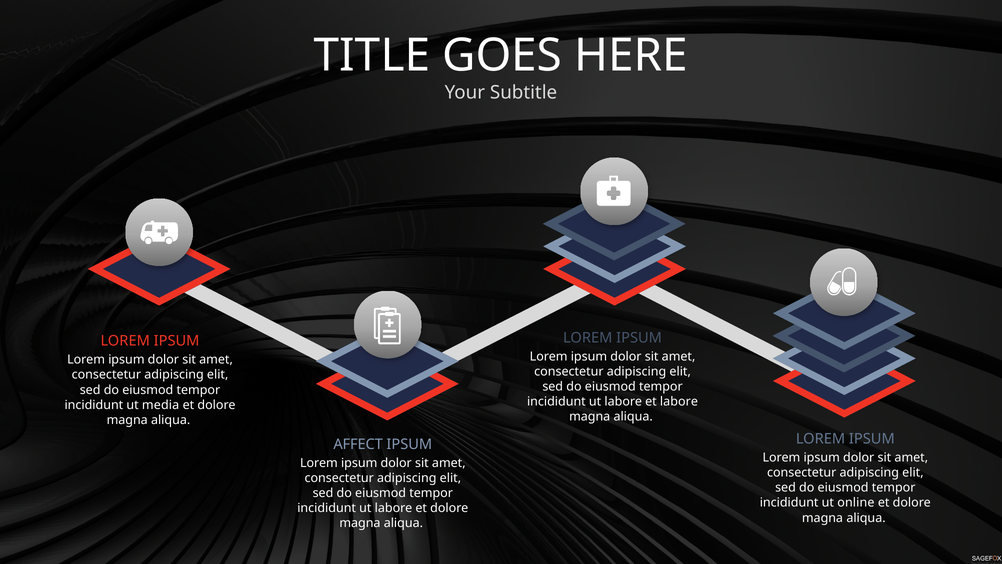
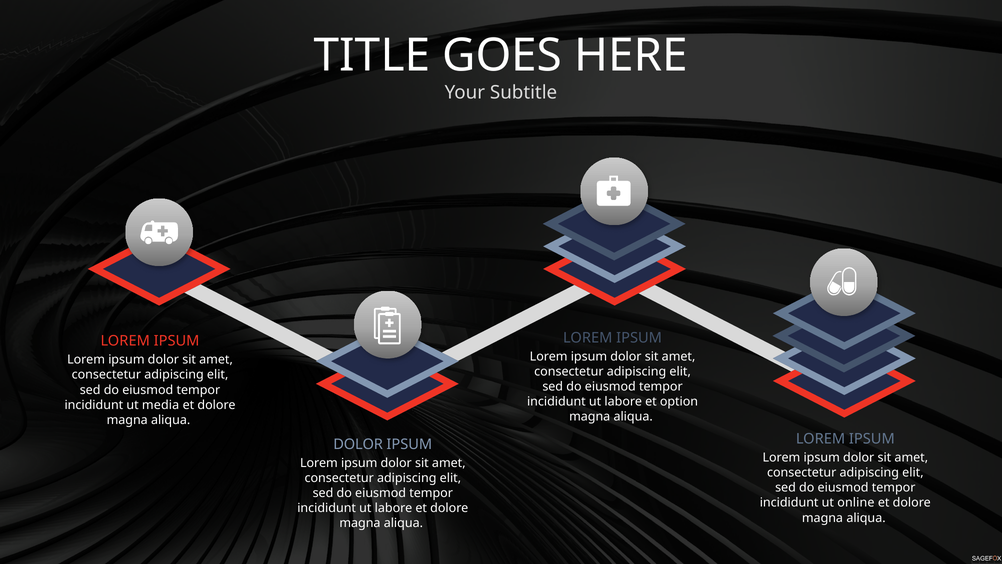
et labore: labore -> option (679, 401)
AFFECT: AFFECT -> DOLOR (358, 444)
